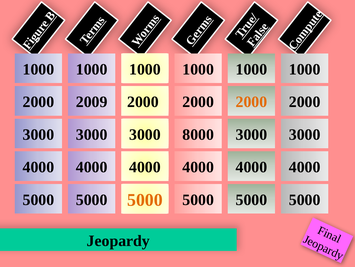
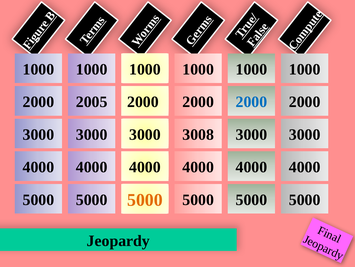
2009: 2009 -> 2005 (92, 102)
2000 colour: orange -> blue (251, 102)
8000: 8000 -> 3008 (198, 134)
